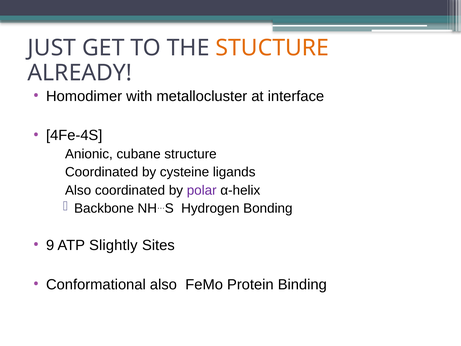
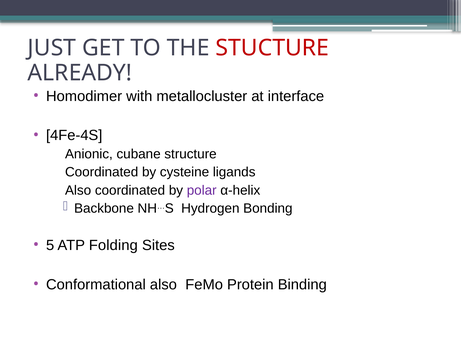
STUCTURE colour: orange -> red (272, 48)
9: 9 -> 5 (50, 245)
Slightly: Slightly -> Folding (113, 245)
